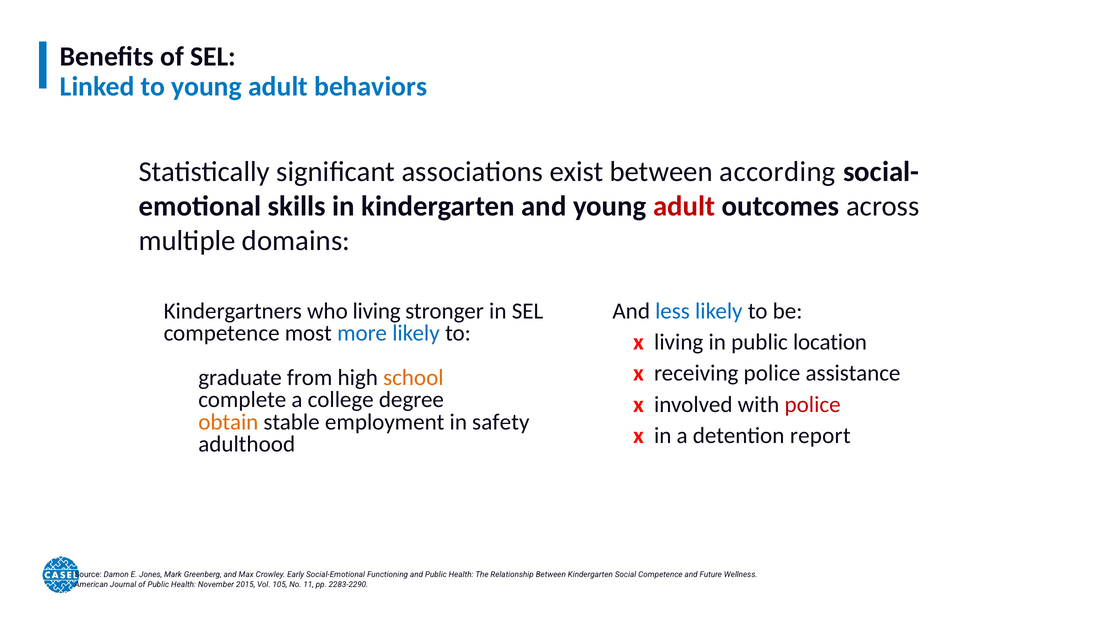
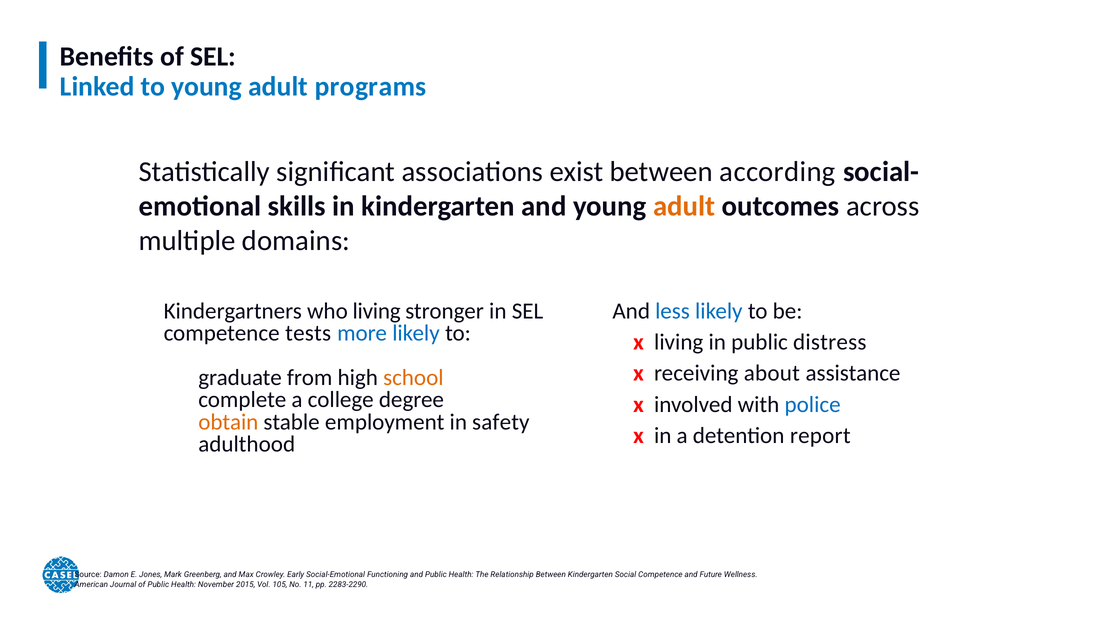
behaviors: behaviors -> programs (371, 86)
adult colour: red -> orange (684, 206)
most: most -> tests (308, 333)
location: location -> distress (830, 342)
receiving police: police -> about (772, 373)
police colour: red -> blue (813, 404)
